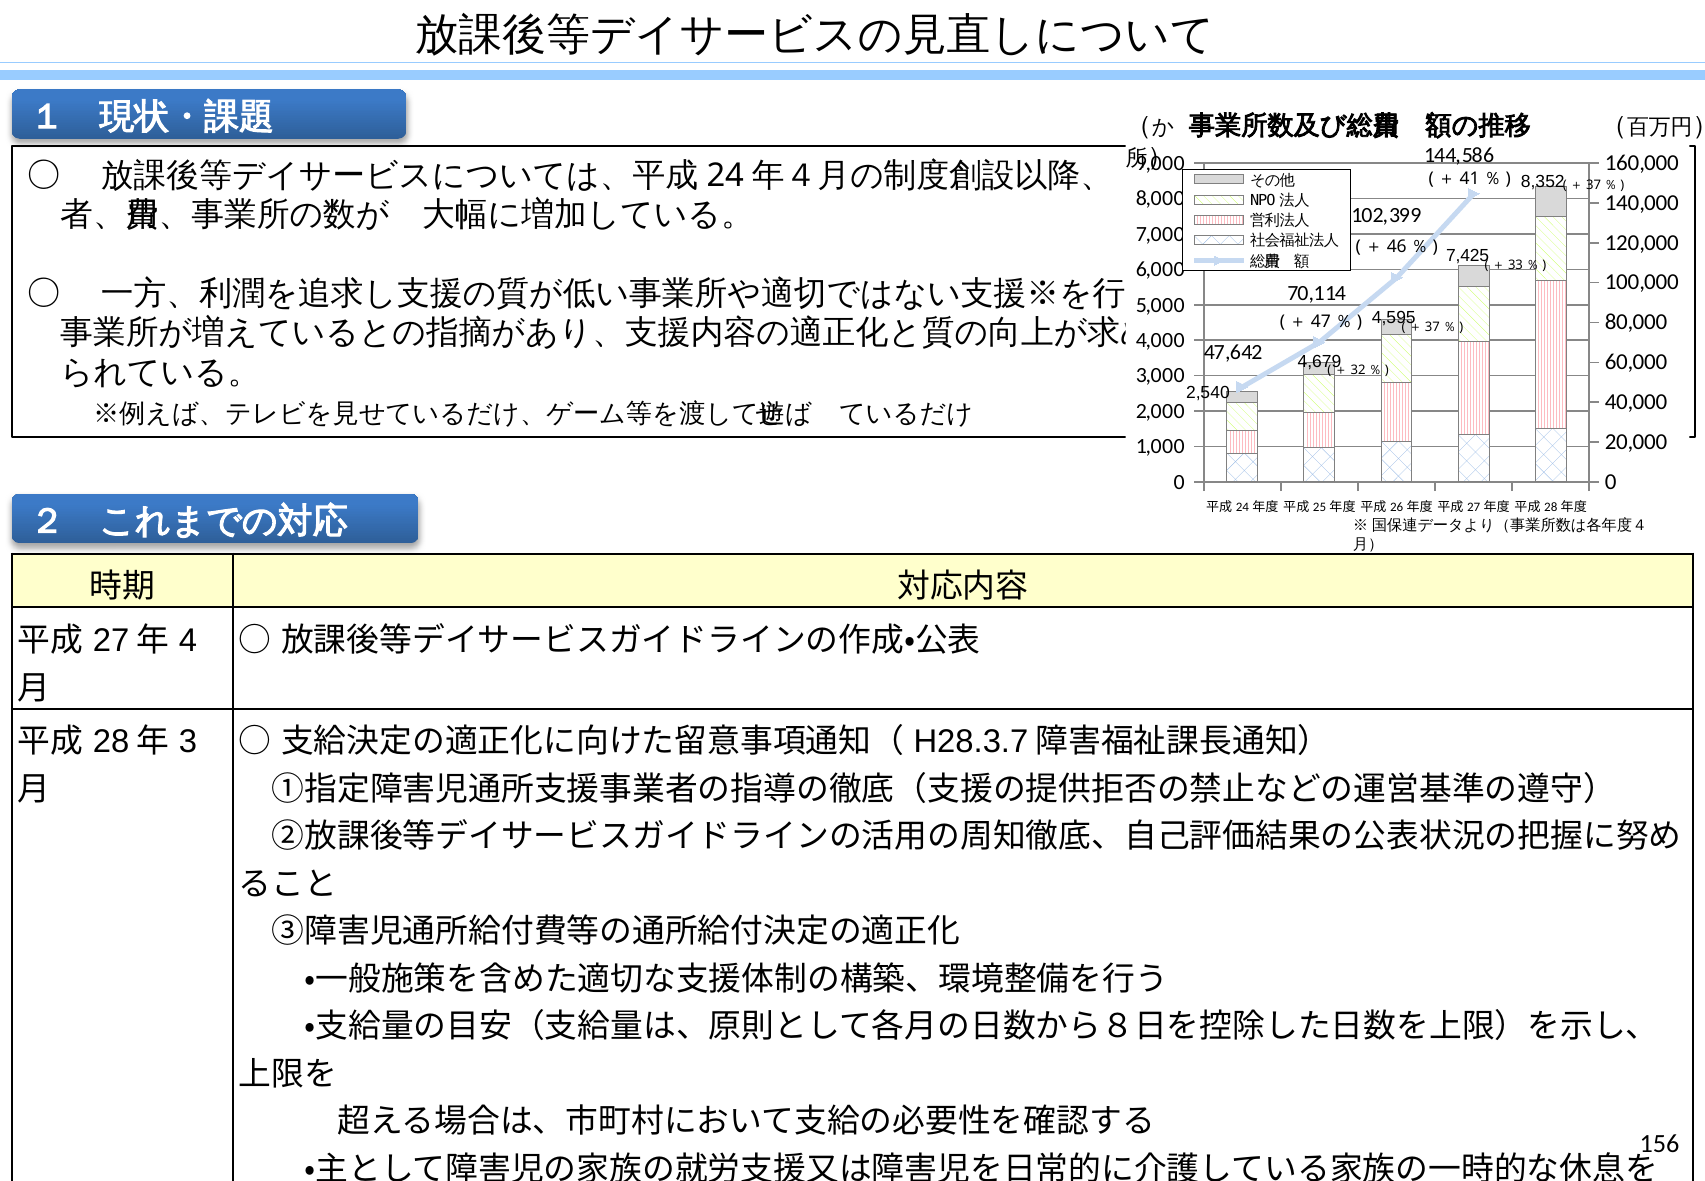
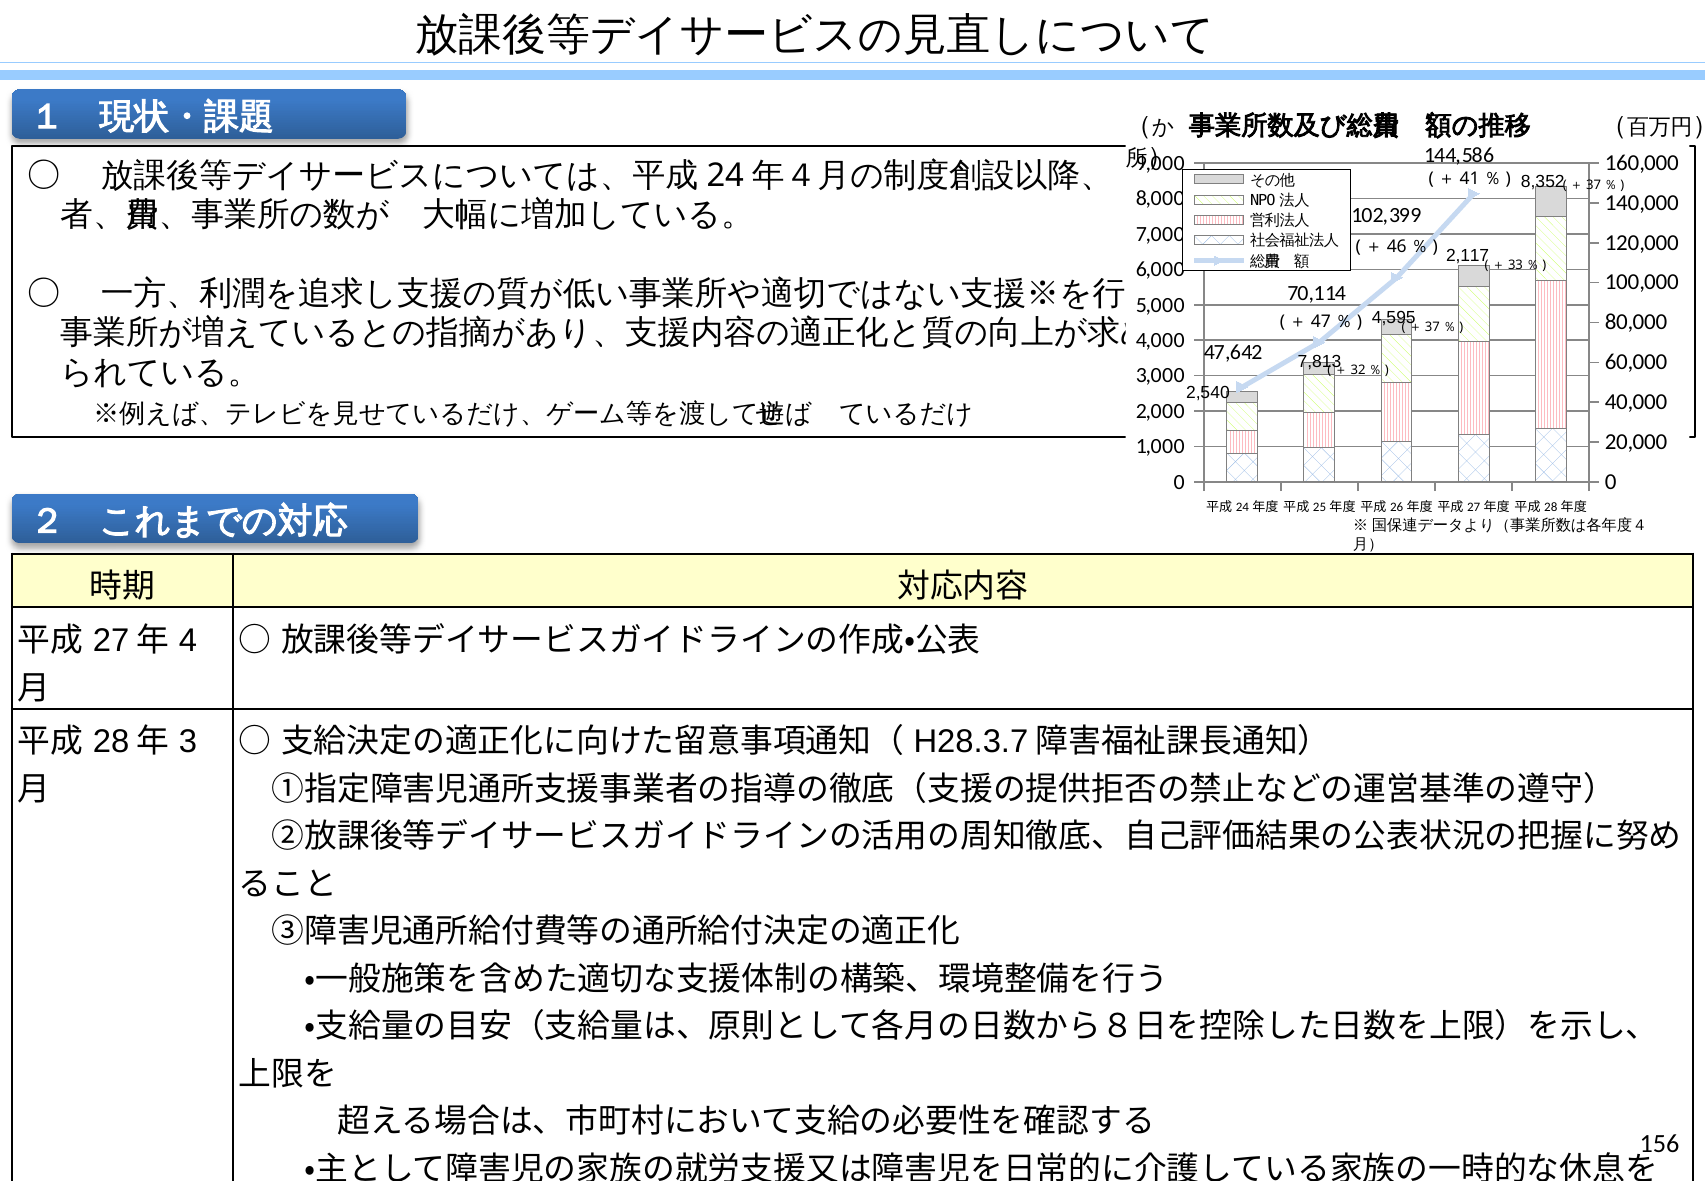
7,425: 7,425 -> 2,117 (1468, 256)
4,679: 4,679 -> 7,813 (1319, 361)
